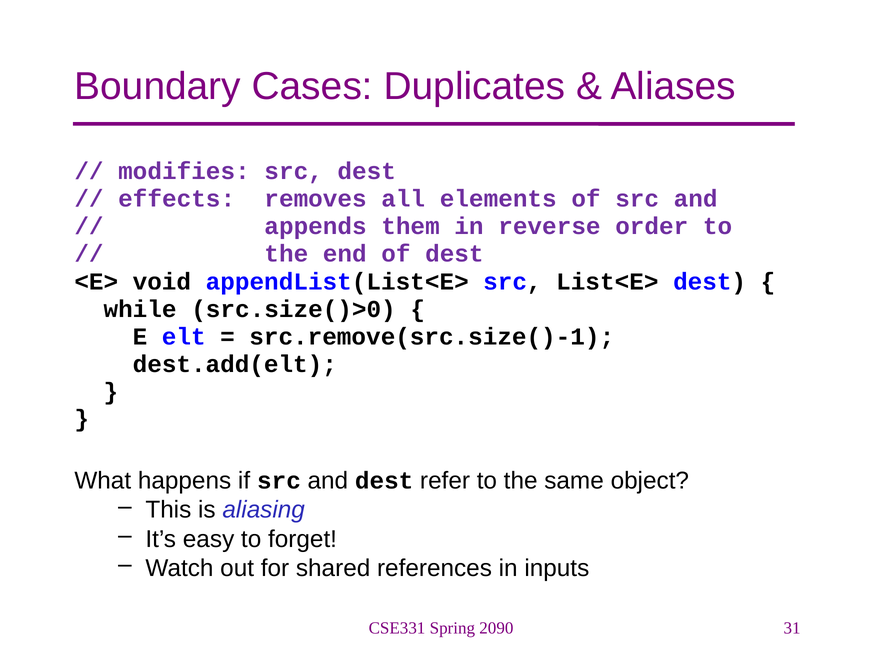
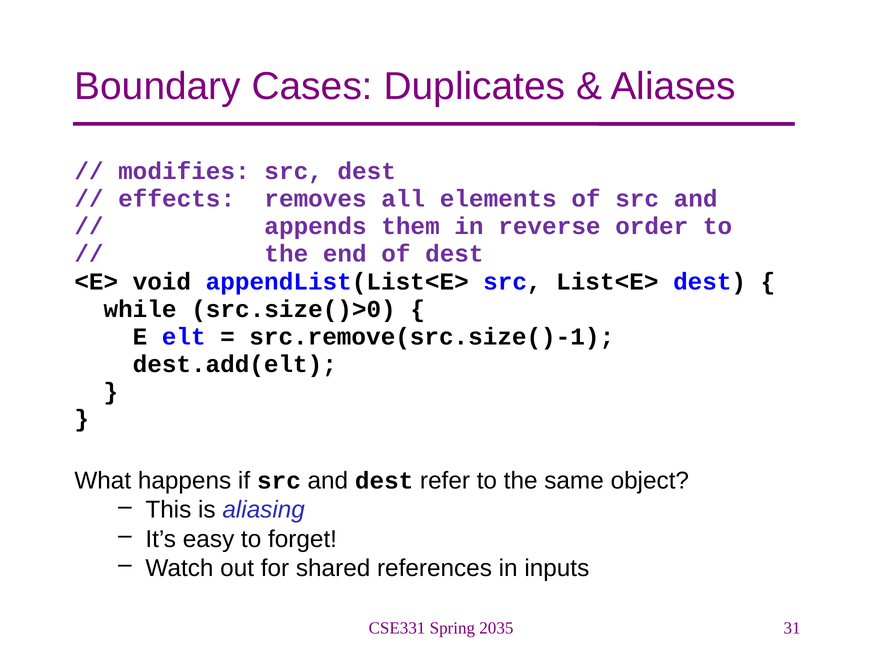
2090: 2090 -> 2035 (496, 628)
